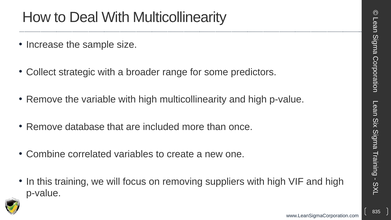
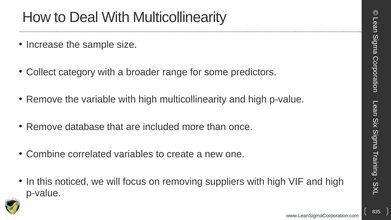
strategic: strategic -> category (77, 72)
training: training -> noticed (72, 181)
